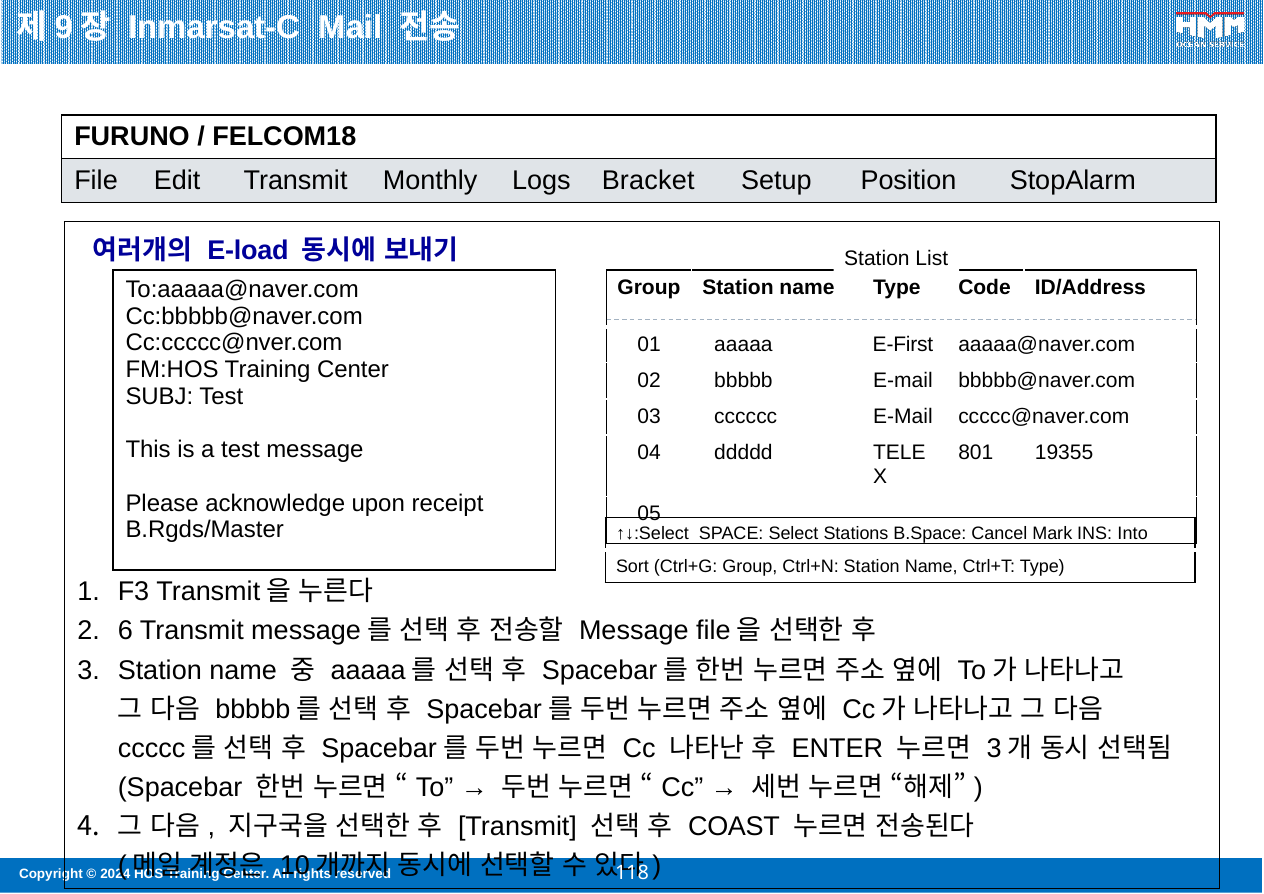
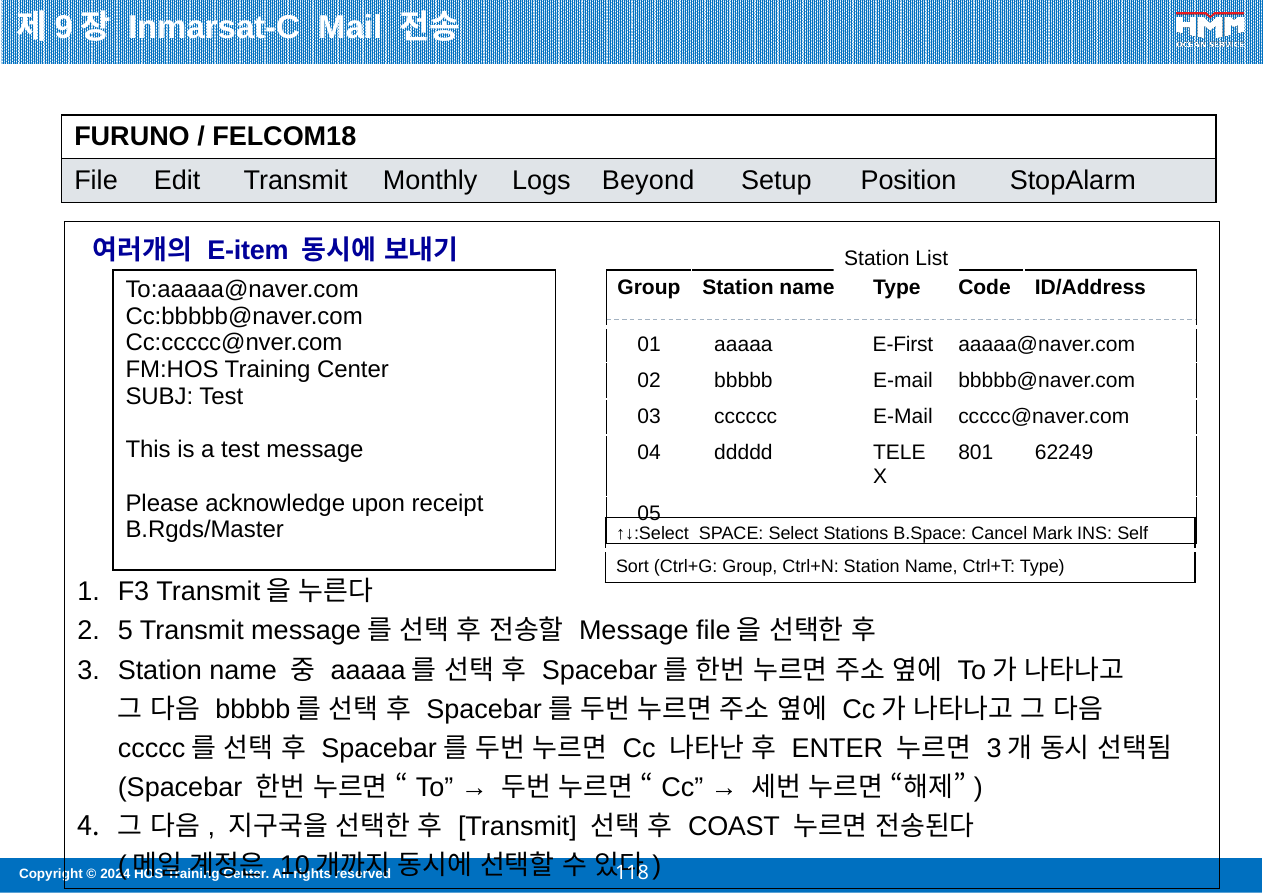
Bracket: Bracket -> Beyond (648, 180)
E-load: E-load -> E-item (248, 250)
19355: 19355 -> 62249 (1064, 452)
Into: Into -> Self (1133, 533)
6: 6 -> 5 (125, 631)
